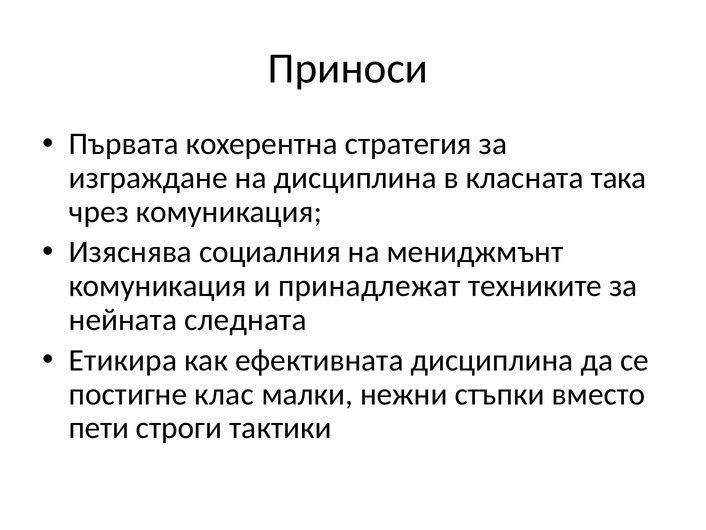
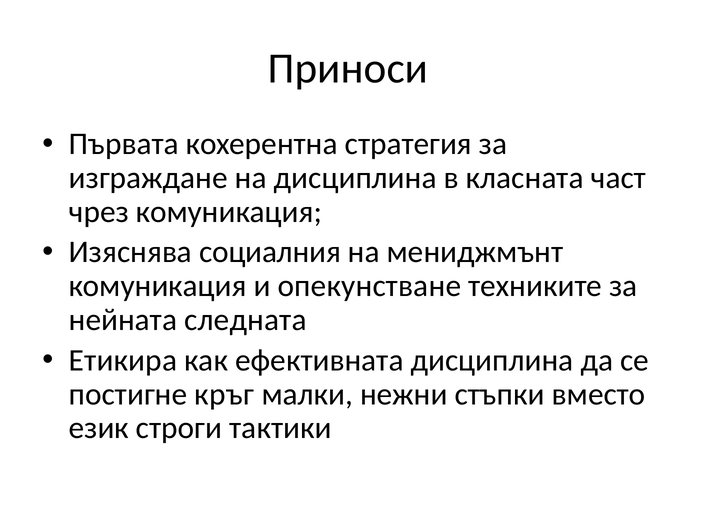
така: така -> част (618, 178)
принадлежат: принадлежат -> опекунстване (369, 286)
клас: клас -> кръг (224, 394)
пети: пети -> език (99, 428)
